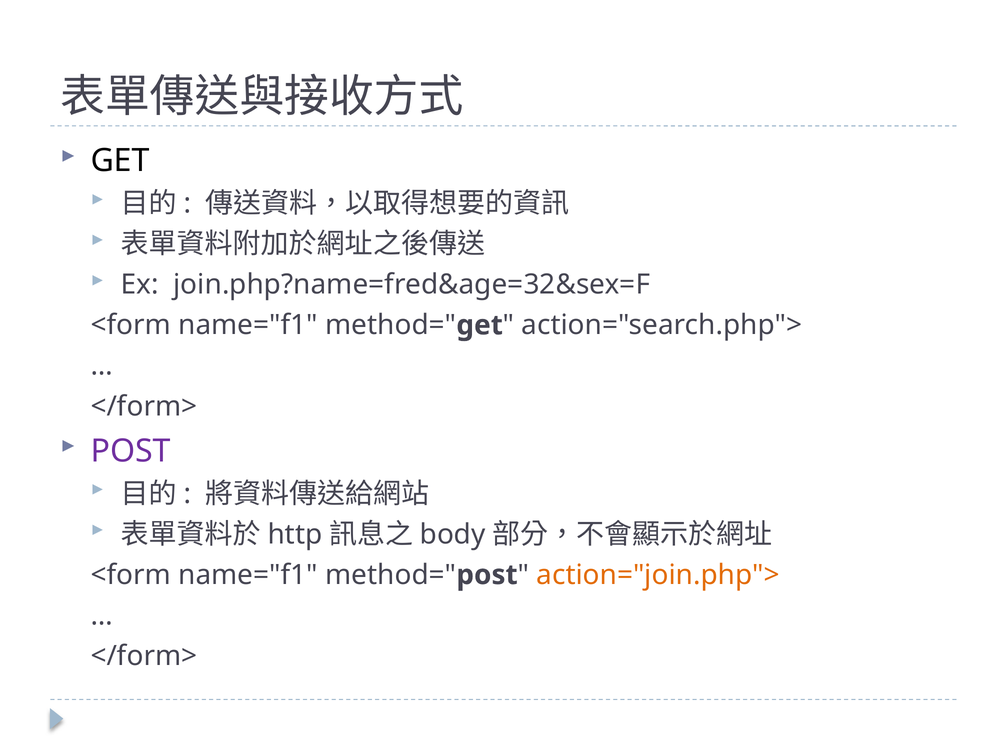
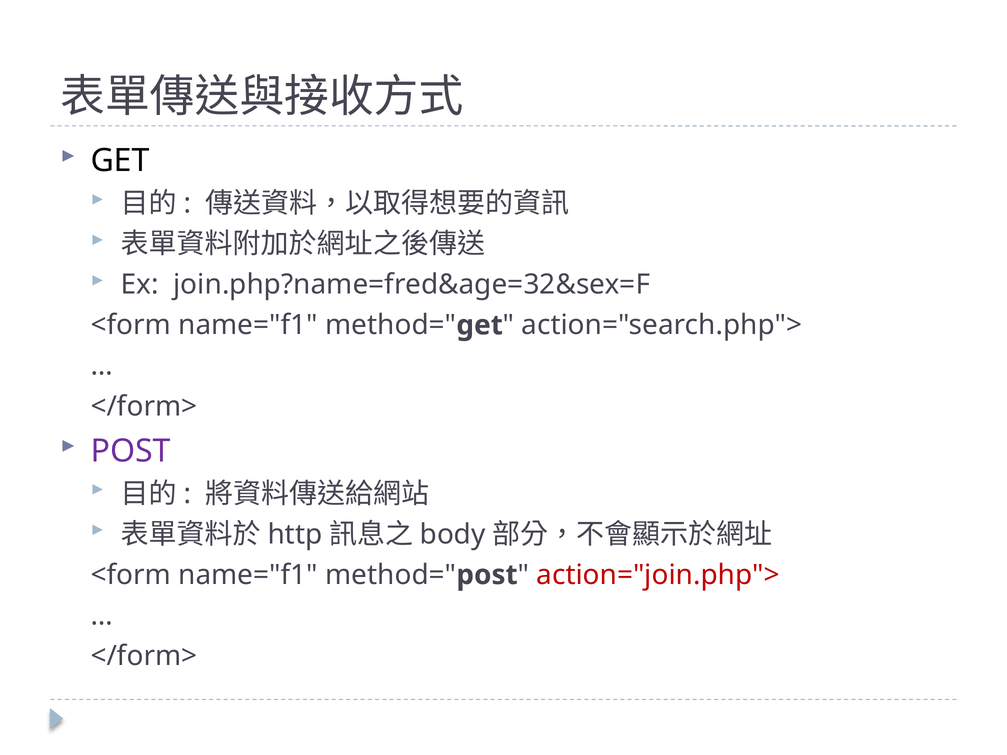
action="join.php"> colour: orange -> red (658, 575)
